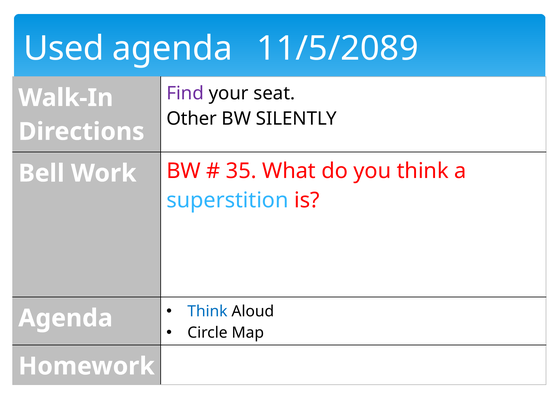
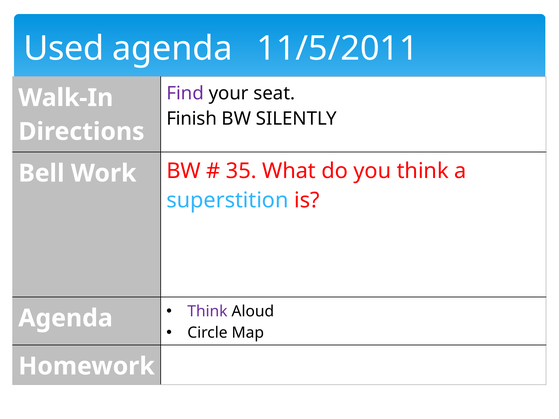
11/5/2089: 11/5/2089 -> 11/5/2011 (338, 49)
Other: Other -> Finish (192, 119)
Think colour: blue -> purple (207, 312)
